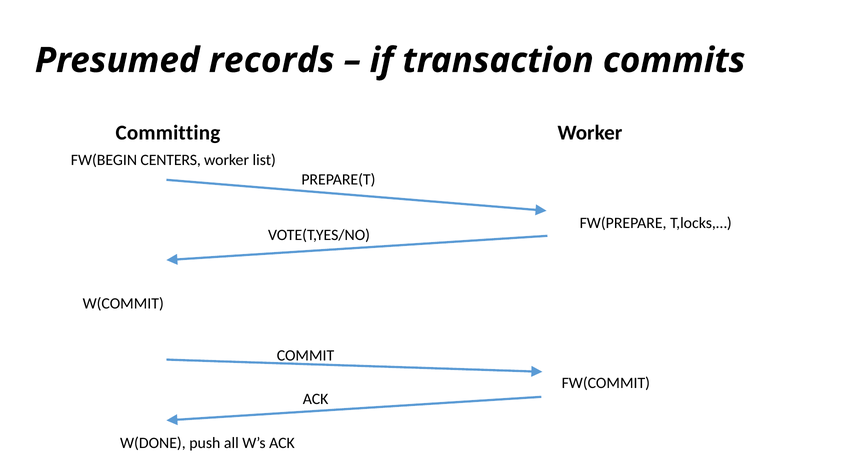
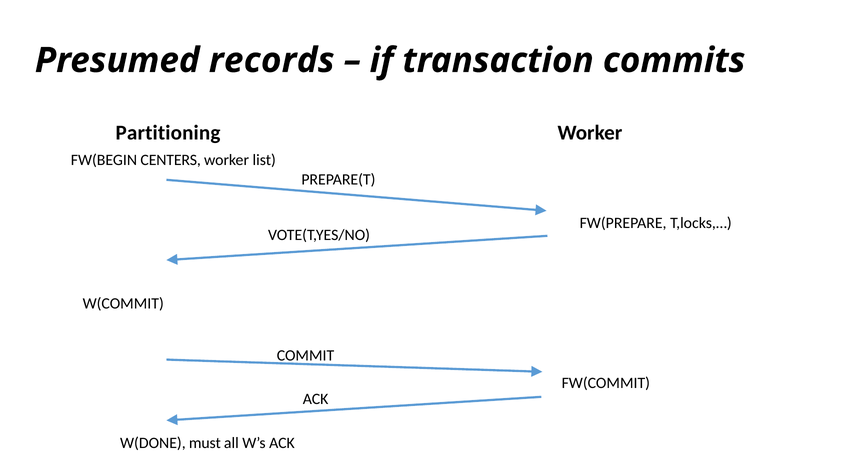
Committing: Committing -> Partitioning (168, 133)
push: push -> must (205, 443)
